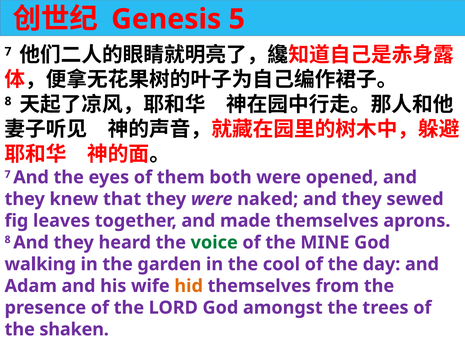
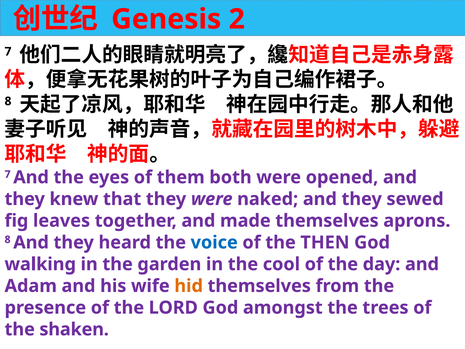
5: 5 -> 2 (237, 19)
voice colour: green -> blue (214, 242)
MINE: MINE -> THEN (325, 242)
